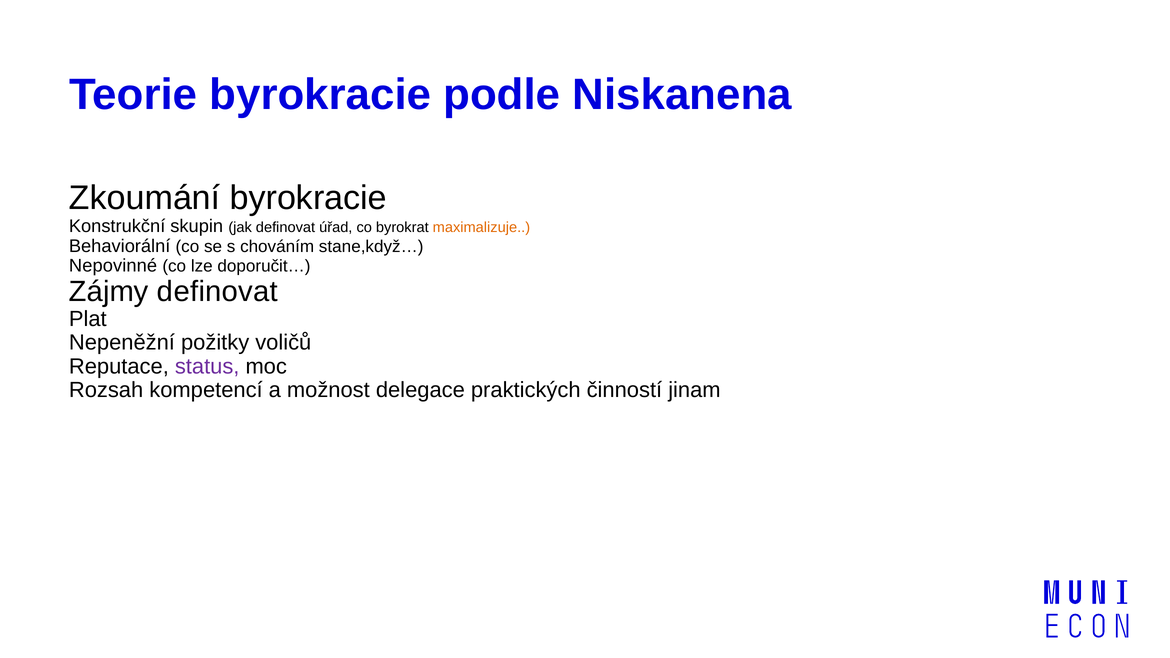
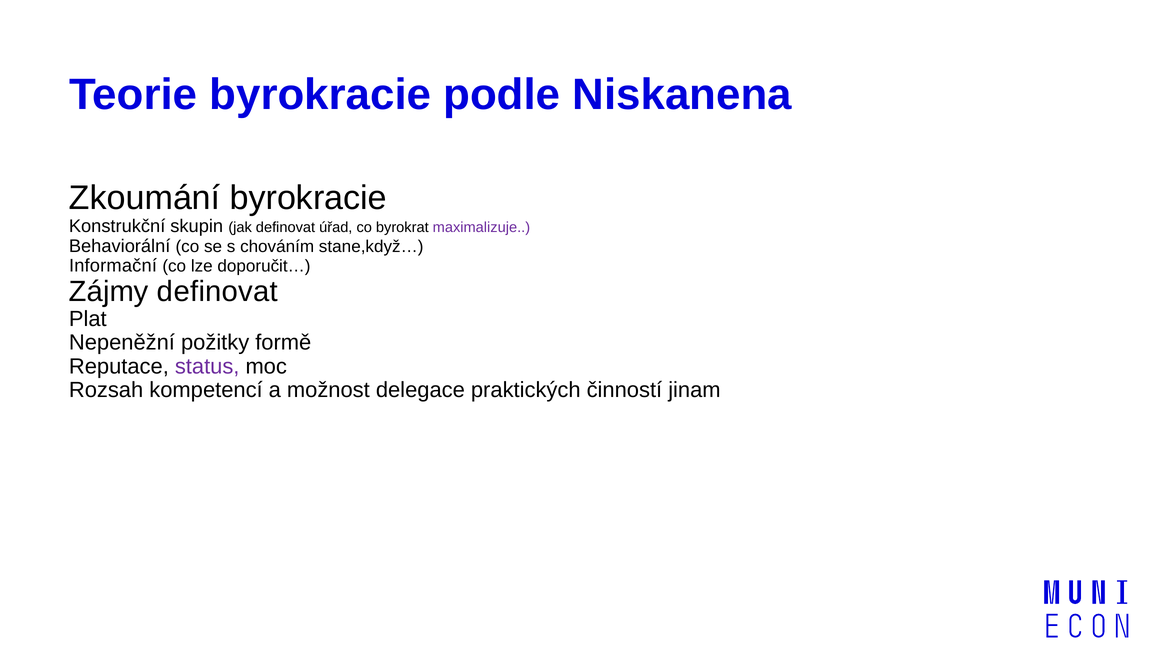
maximalizuje colour: orange -> purple (481, 227)
Nepovinné: Nepovinné -> Informační (113, 266)
voličů: voličů -> formě (283, 343)
